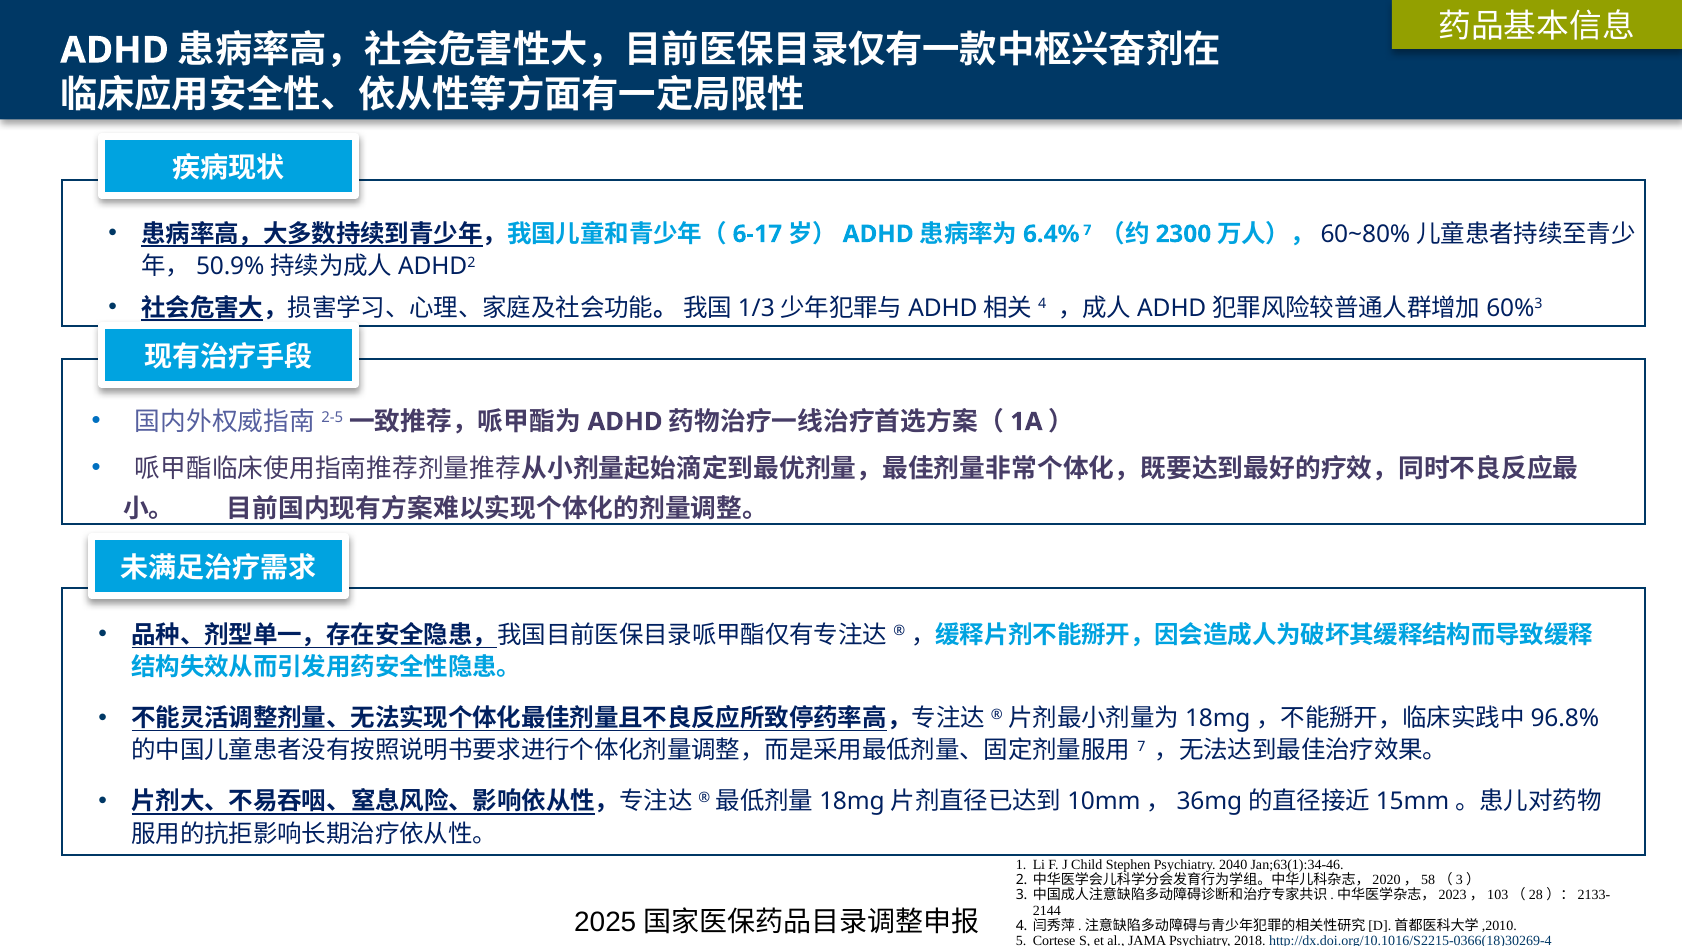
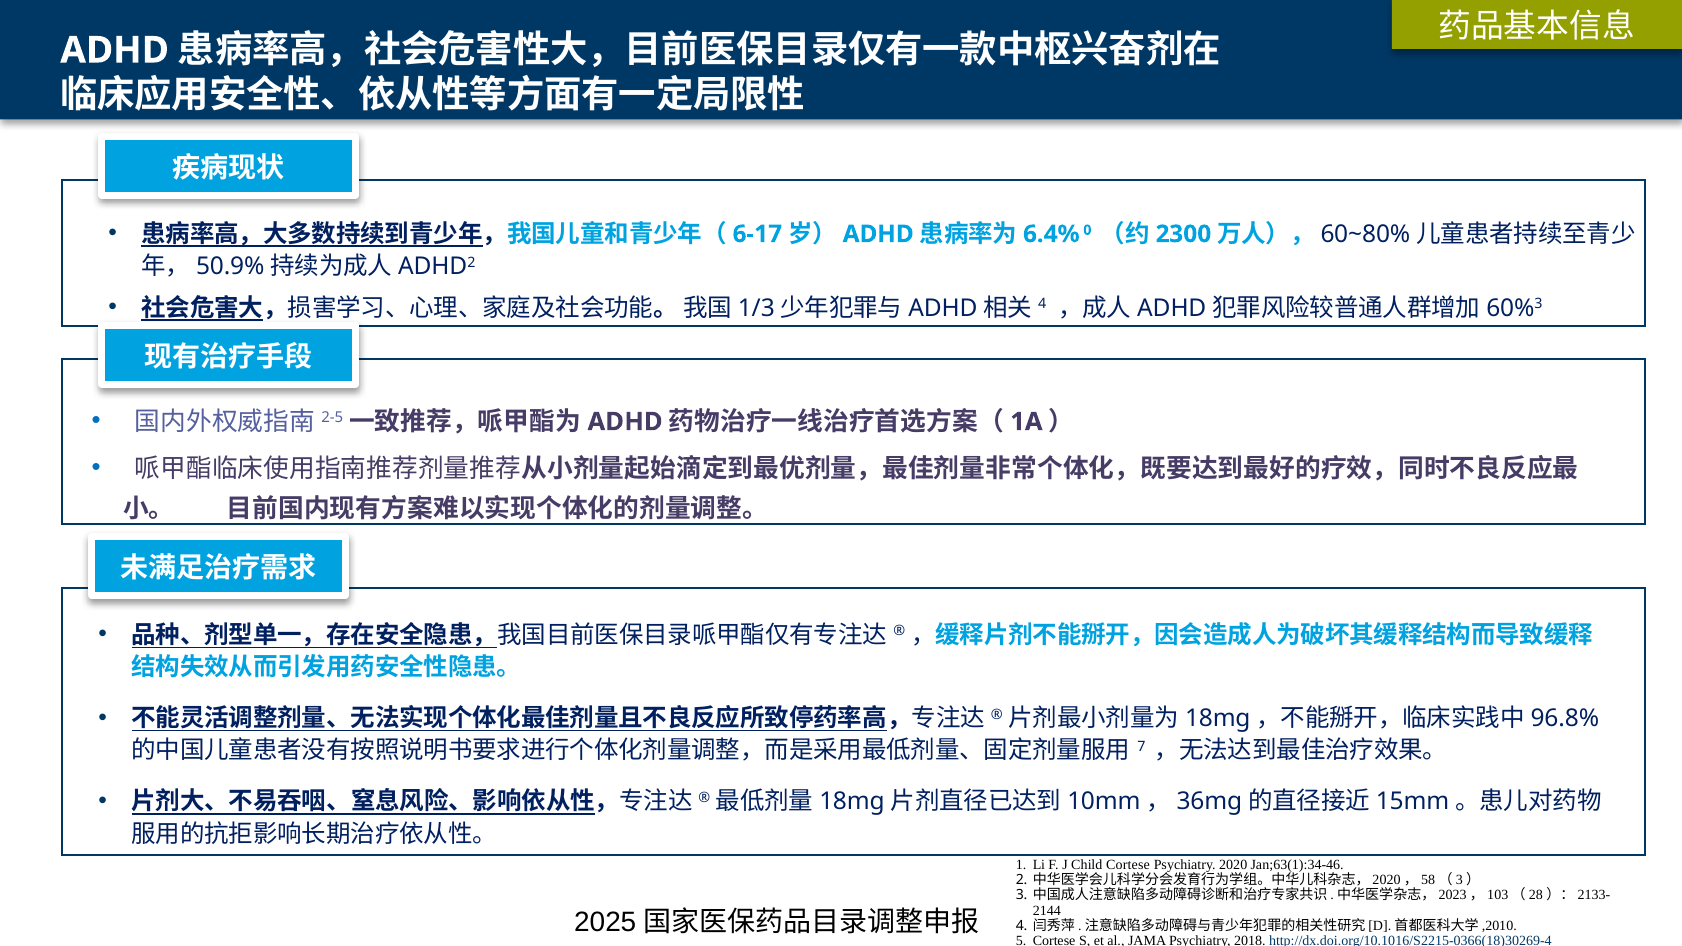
7: 7 -> 0 (1087, 230)
Child Stephen: Stephen -> Cortese (1128, 865)
2040: 2040 -> 2020 (1233, 865)
